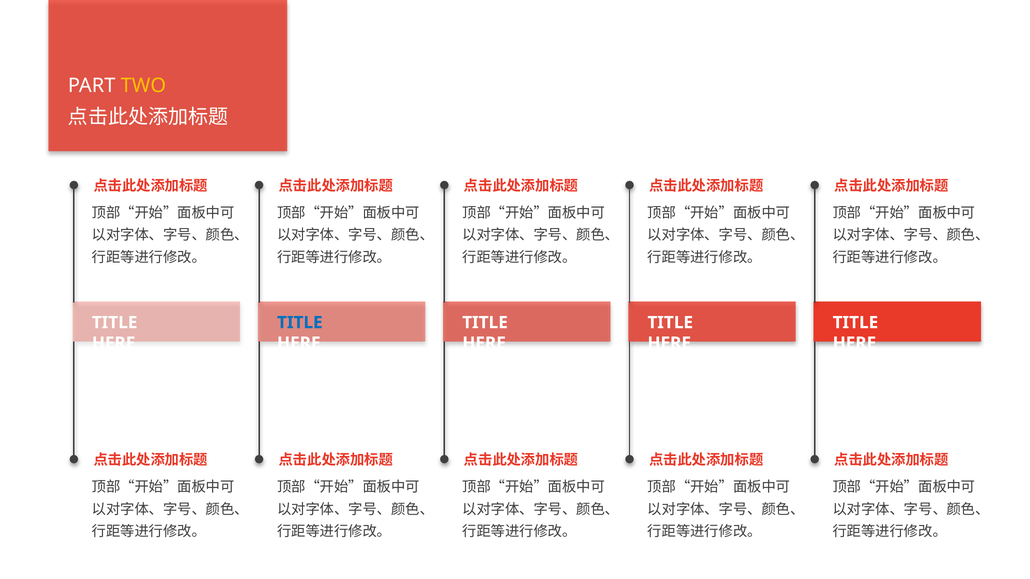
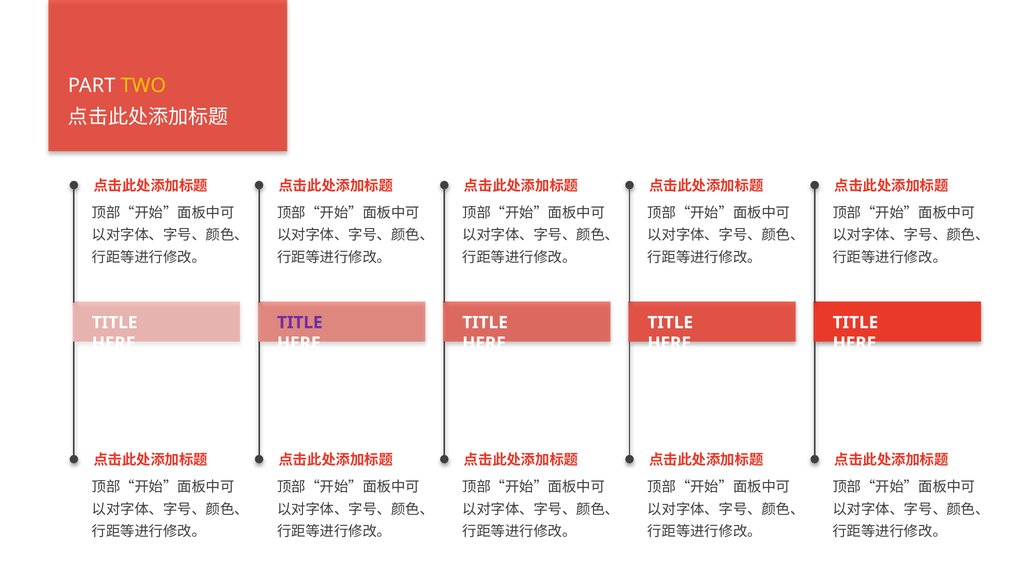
TITLE colour: blue -> purple (300, 323)
